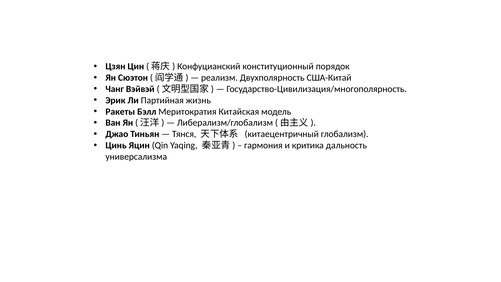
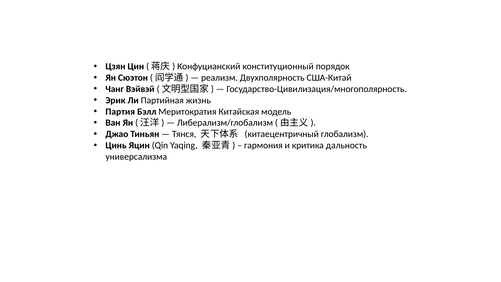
Ракеты: Ракеты -> Партия (120, 112)
